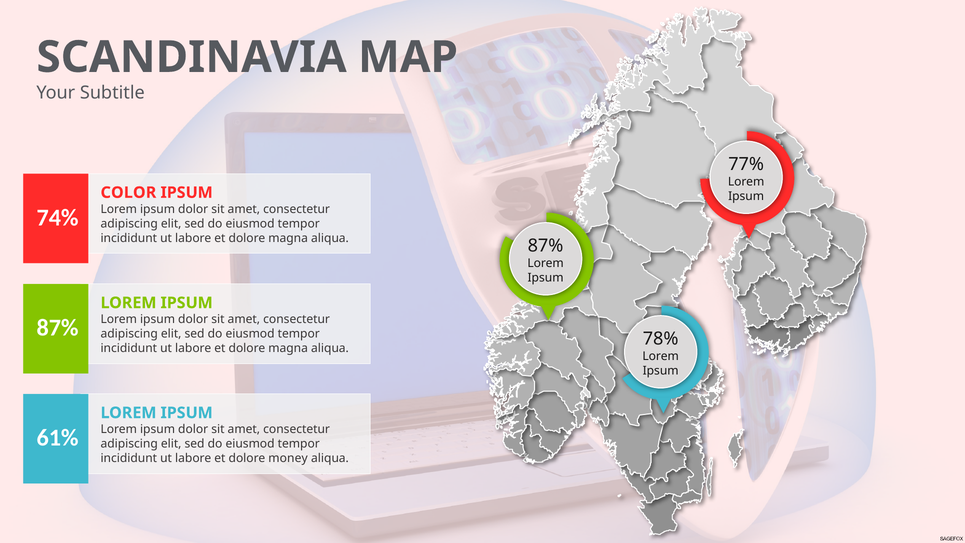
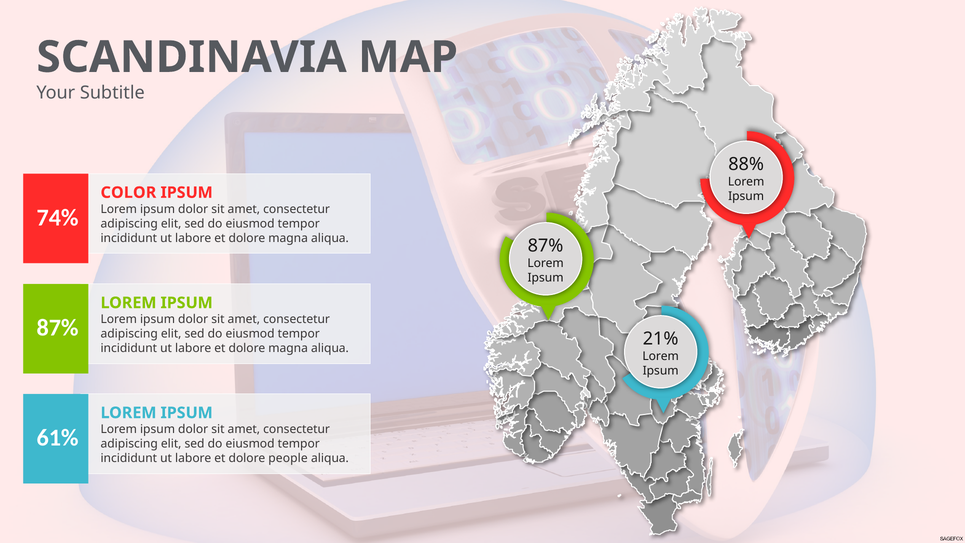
77%: 77% -> 88% (746, 164)
78%: 78% -> 21% (661, 338)
money: money -> people (288, 458)
